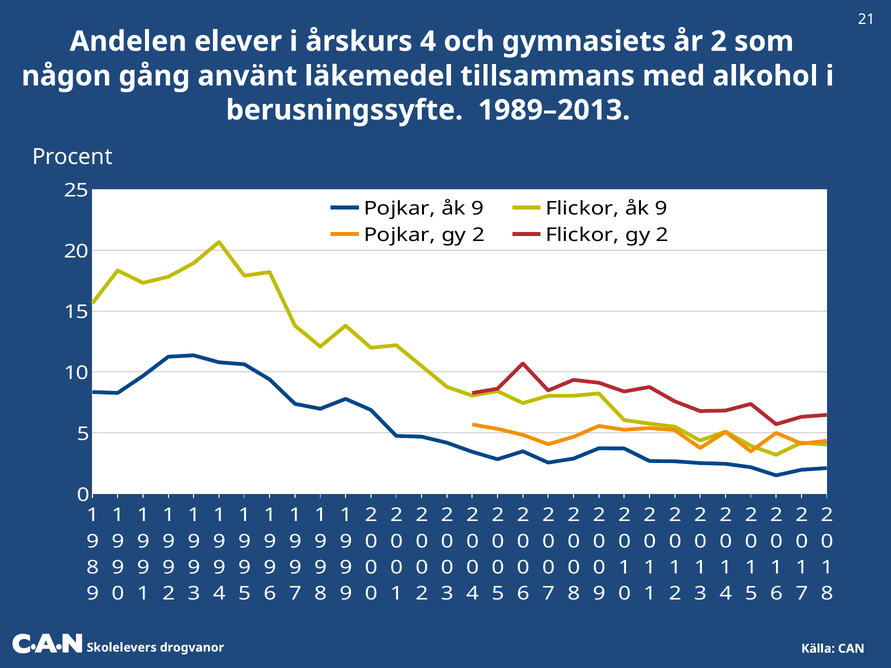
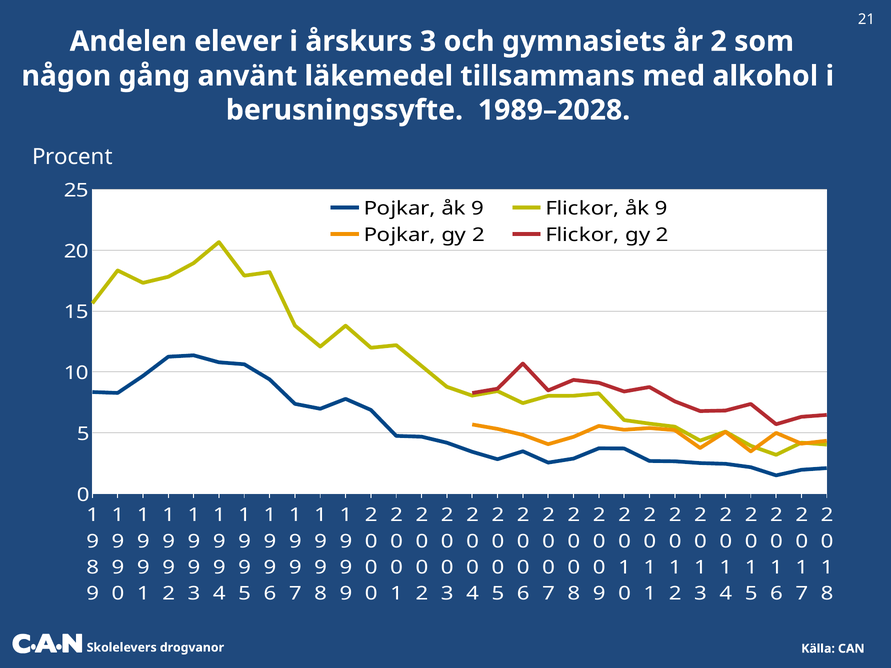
årskurs 4: 4 -> 3 (428, 41)
1989–2013: 1989–2013 -> 1989–2028 (554, 110)
